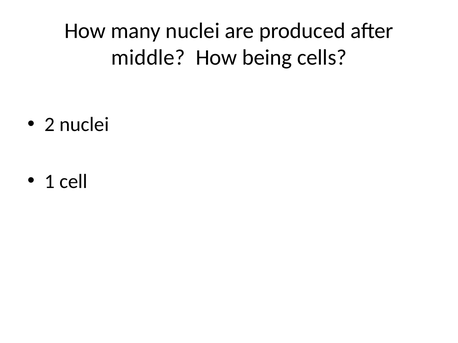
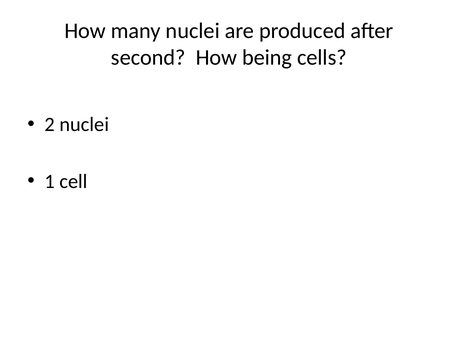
middle: middle -> second (148, 58)
